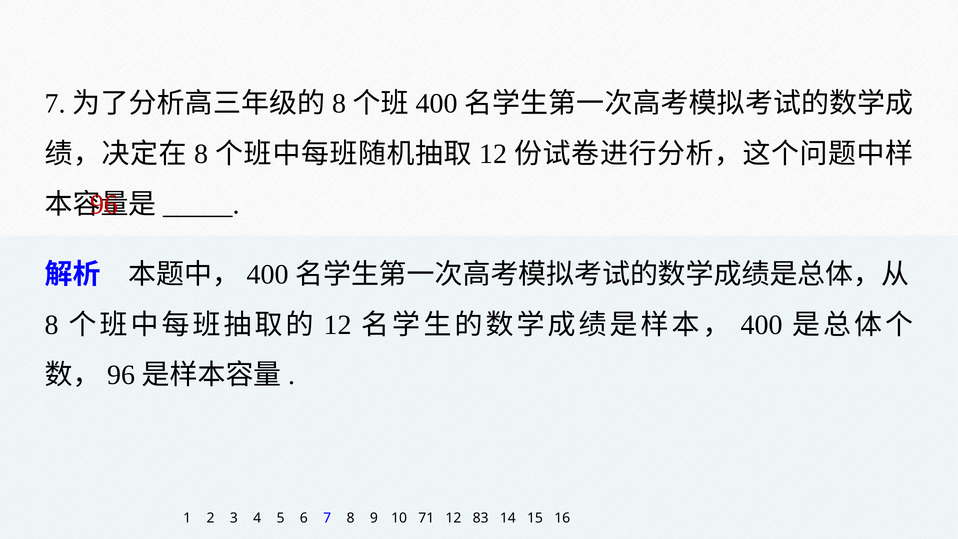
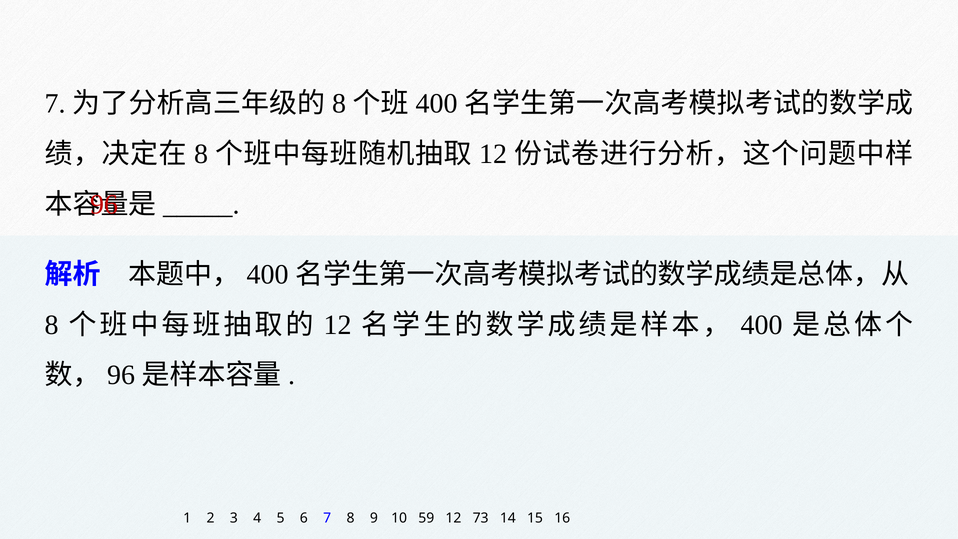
71: 71 -> 59 (426, 518)
83: 83 -> 73 (481, 518)
